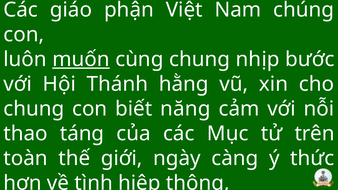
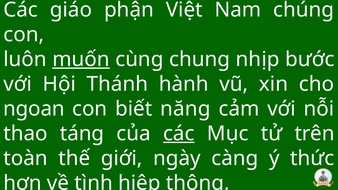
hằng: hằng -> hành (184, 84)
chung: chung -> ngoan (34, 109)
các underline: none -> present (179, 134)
